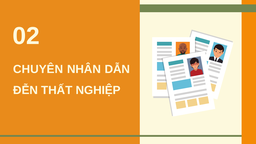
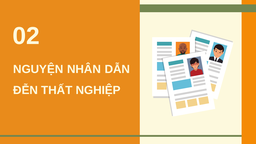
CHUYÊN: CHUYÊN -> NGUYỆN (38, 69)
